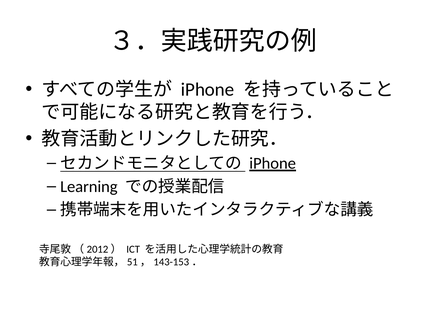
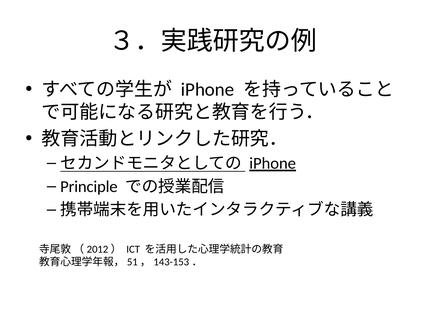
Learning: Learning -> Principle (89, 186)
